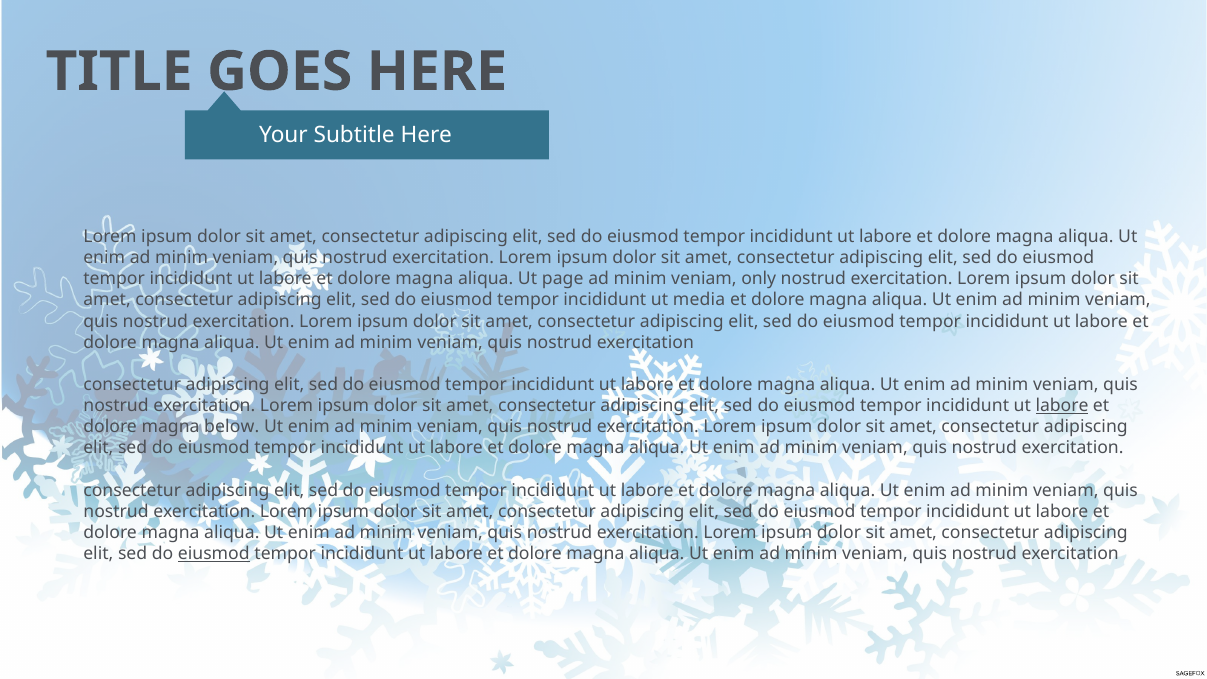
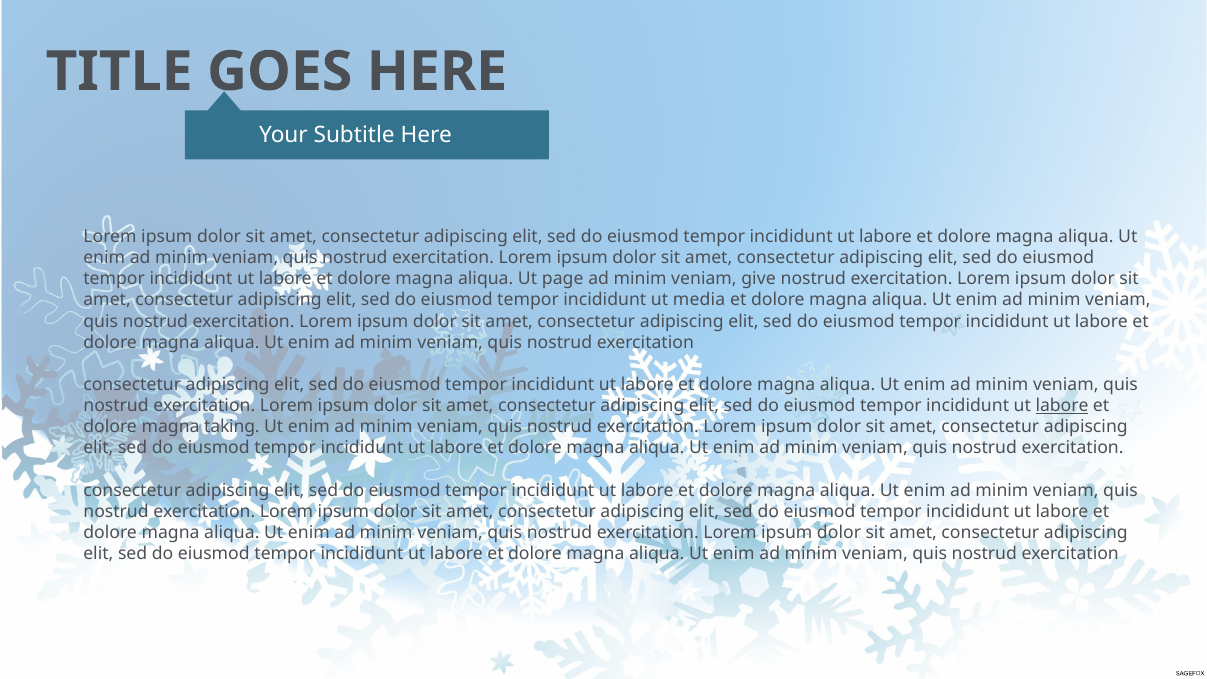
only: only -> give (759, 279)
below: below -> taking (232, 427)
eiusmod underline: present -> none (214, 554)
